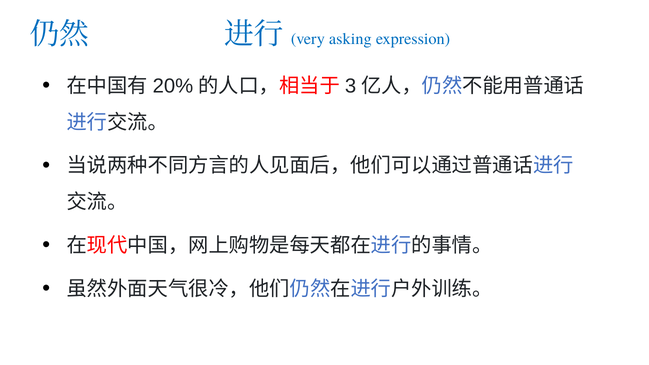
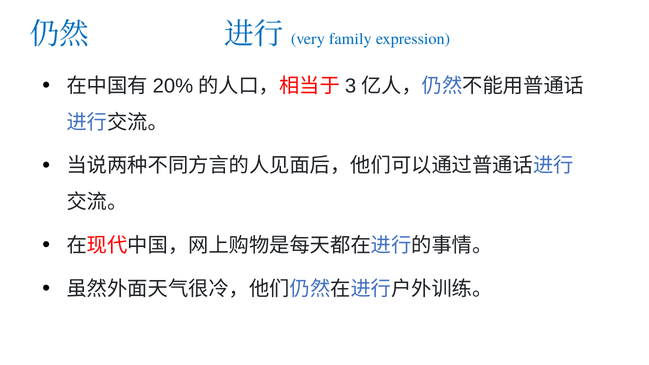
asking: asking -> family (350, 39)
